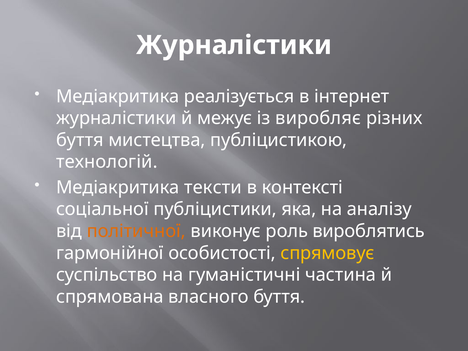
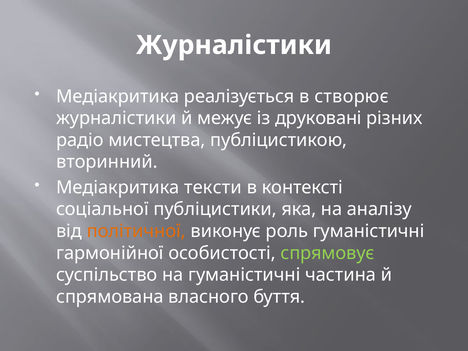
інтернет: інтернет -> створює (352, 96)
виробляє: виробляє -> друковані (318, 118)
буття: буття -> радіо (80, 140)
технологій: технологій -> вторинний (107, 162)
роль вироблятись: вироблятись -> гуманістичні (369, 231)
спрямовує colour: yellow -> light green (327, 253)
